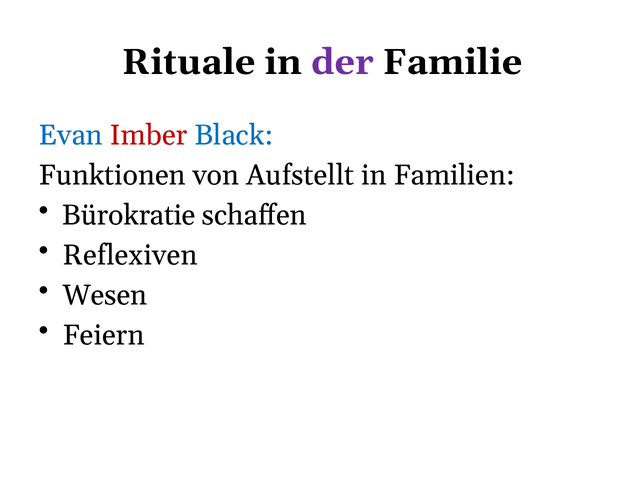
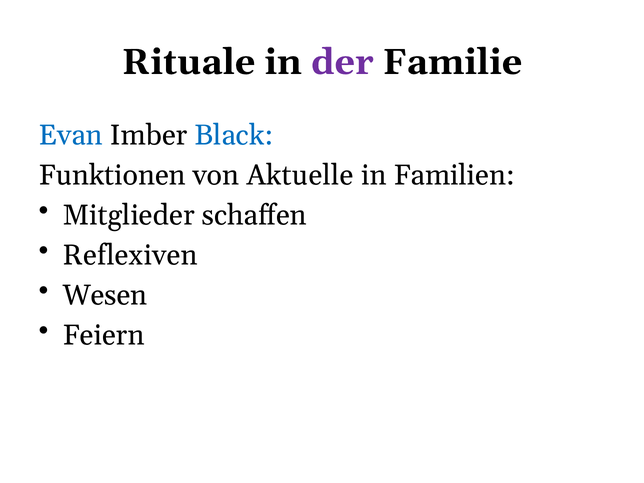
Imber colour: red -> black (149, 135)
Aufstellt: Aufstellt -> Aktuelle (300, 175)
Bürokratie: Bürokratie -> Mitglieder (129, 215)
